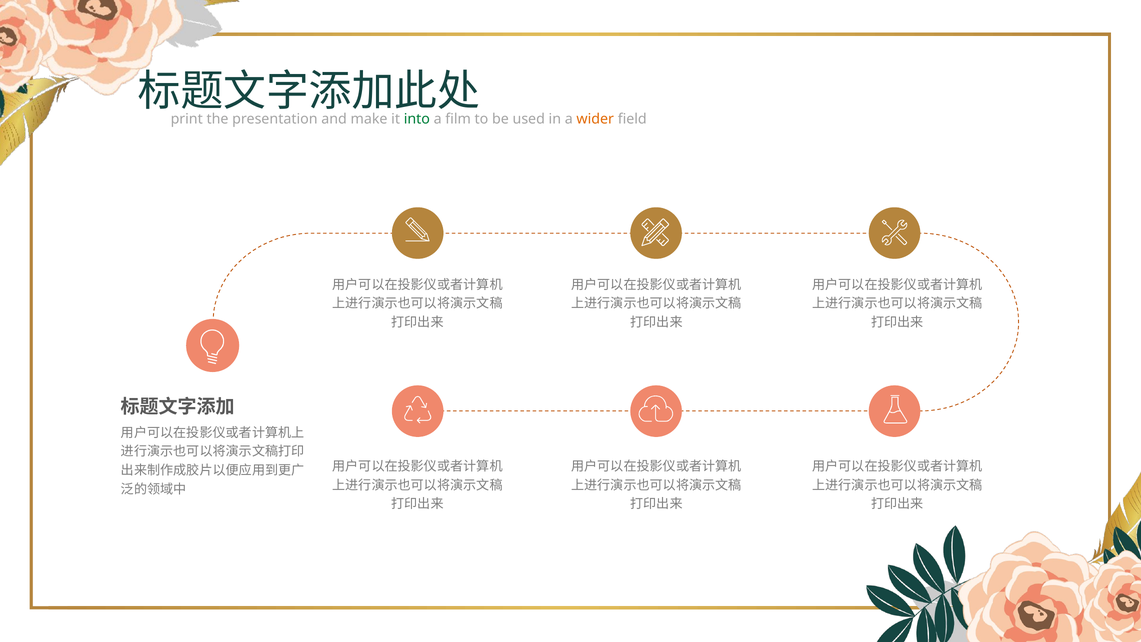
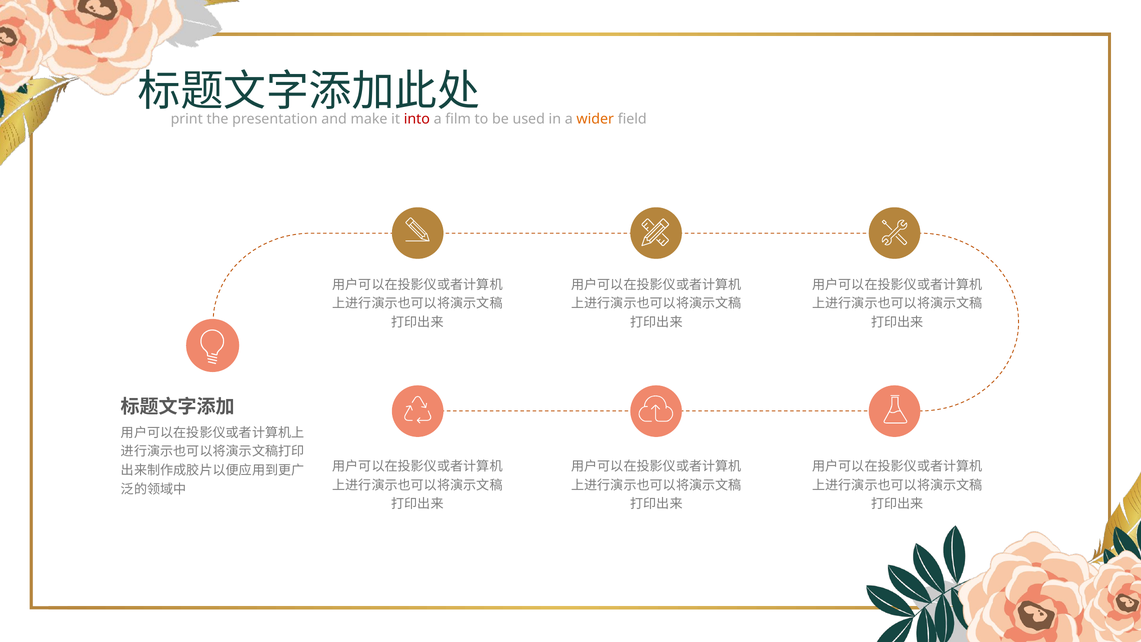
into colour: green -> red (417, 119)
